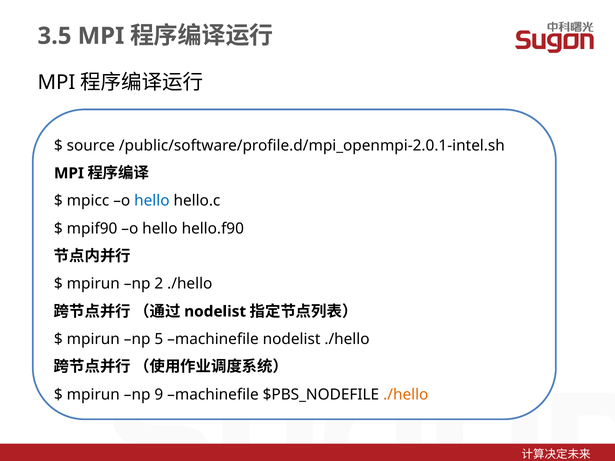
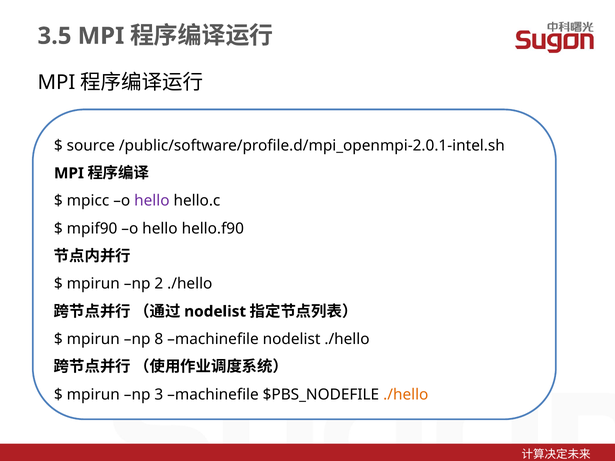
hello colour: blue -> purple (152, 201)
5: 5 -> 8 (159, 339)
9: 9 -> 3 (159, 395)
